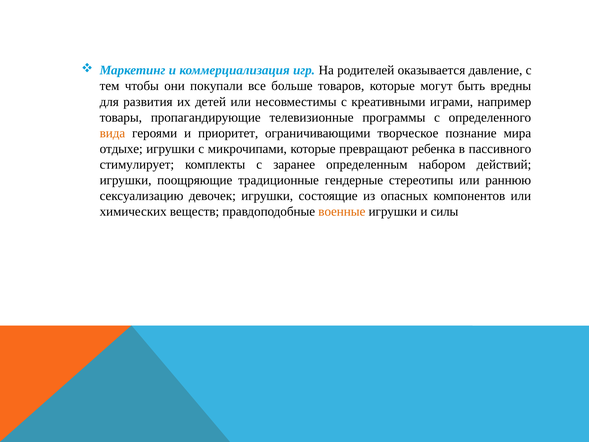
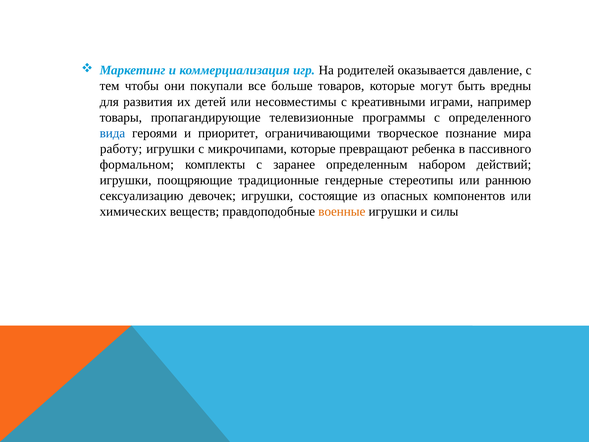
вида colour: orange -> blue (112, 133)
отдыхе: отдыхе -> работу (121, 149)
стимулирует: стимулирует -> формальном (137, 164)
